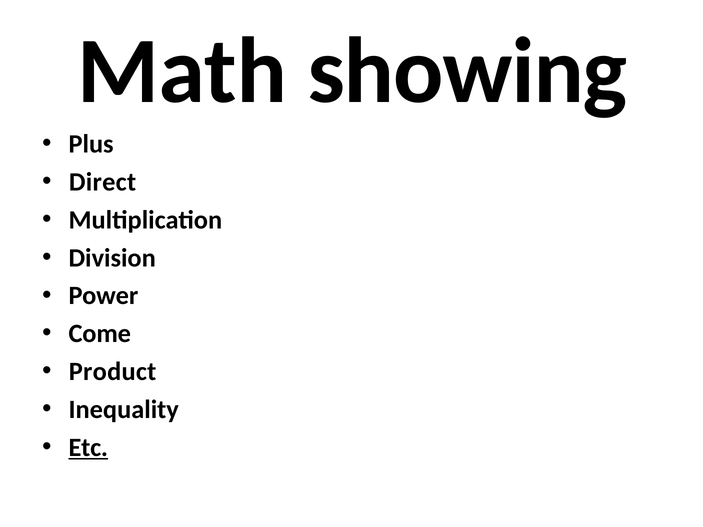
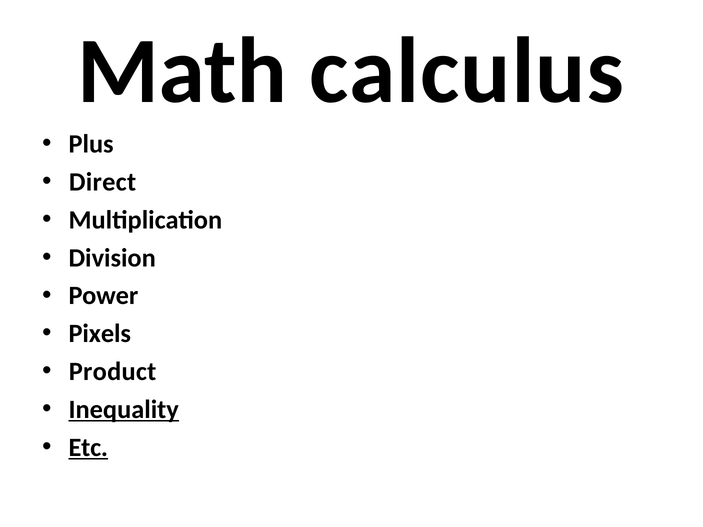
showing: showing -> calculus (467, 72)
Come: Come -> Pixels (100, 334)
Inequality underline: none -> present (124, 410)
